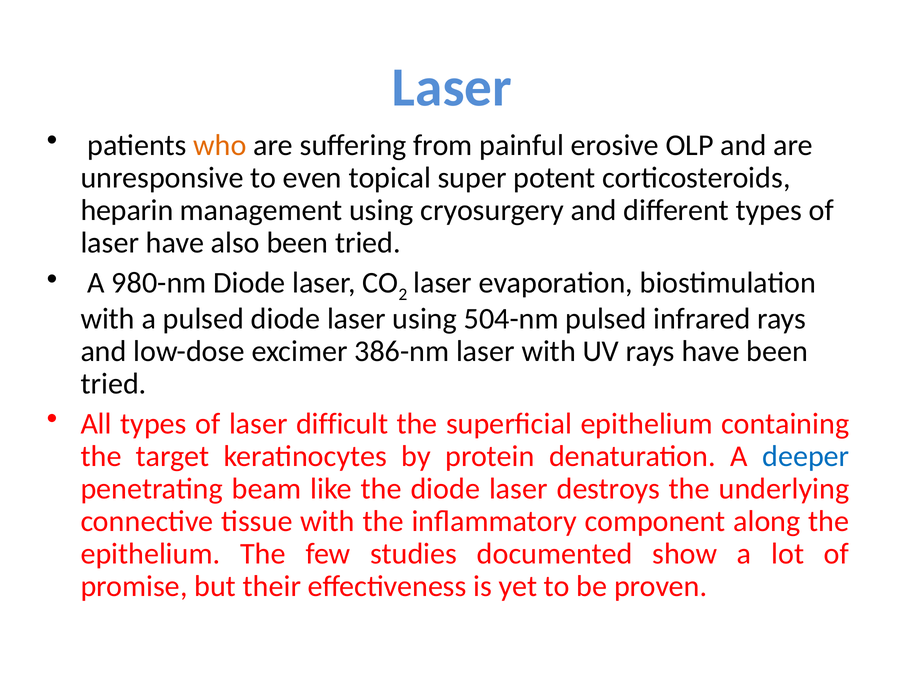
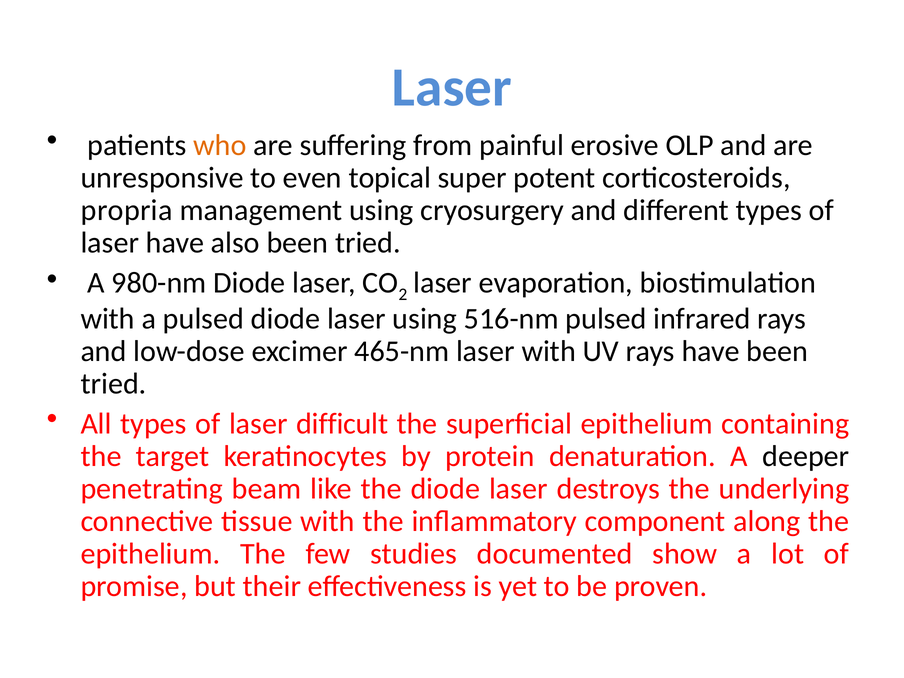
heparin: heparin -> propria (127, 210)
504-nm: 504-nm -> 516-nm (511, 319)
386-nm: 386-nm -> 465-nm (402, 352)
deeper colour: blue -> black (806, 456)
